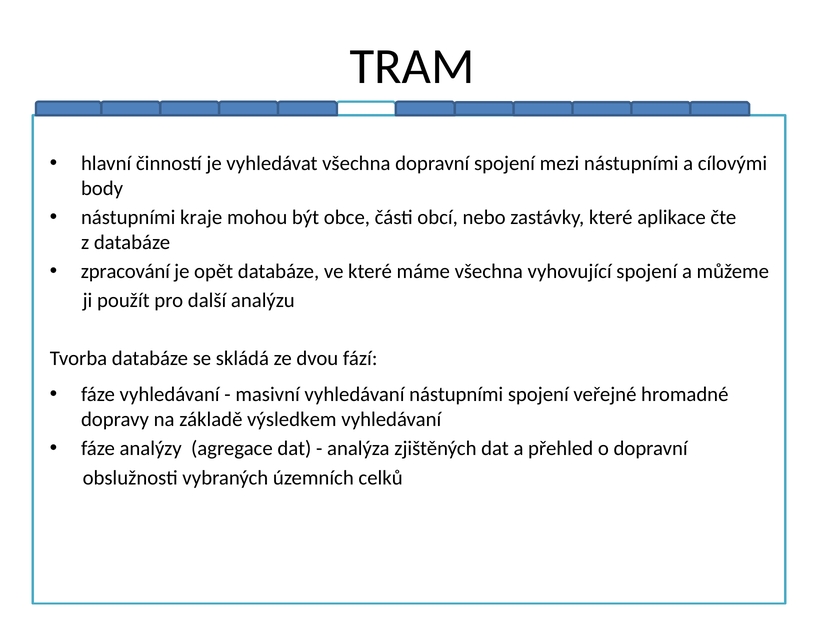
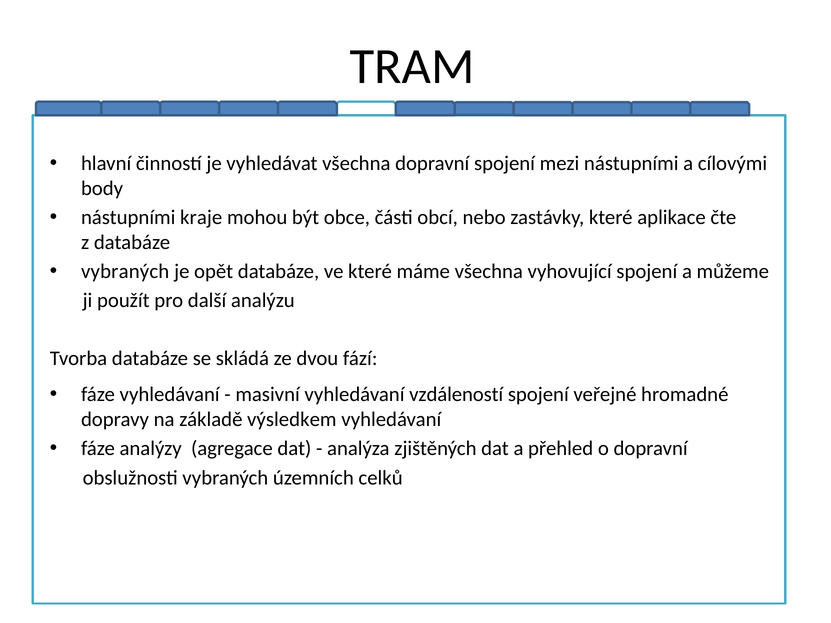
zpracování: zpracování -> vybraných (125, 272)
vyhledávaní nástupními: nástupními -> vzdáleností (456, 395)
